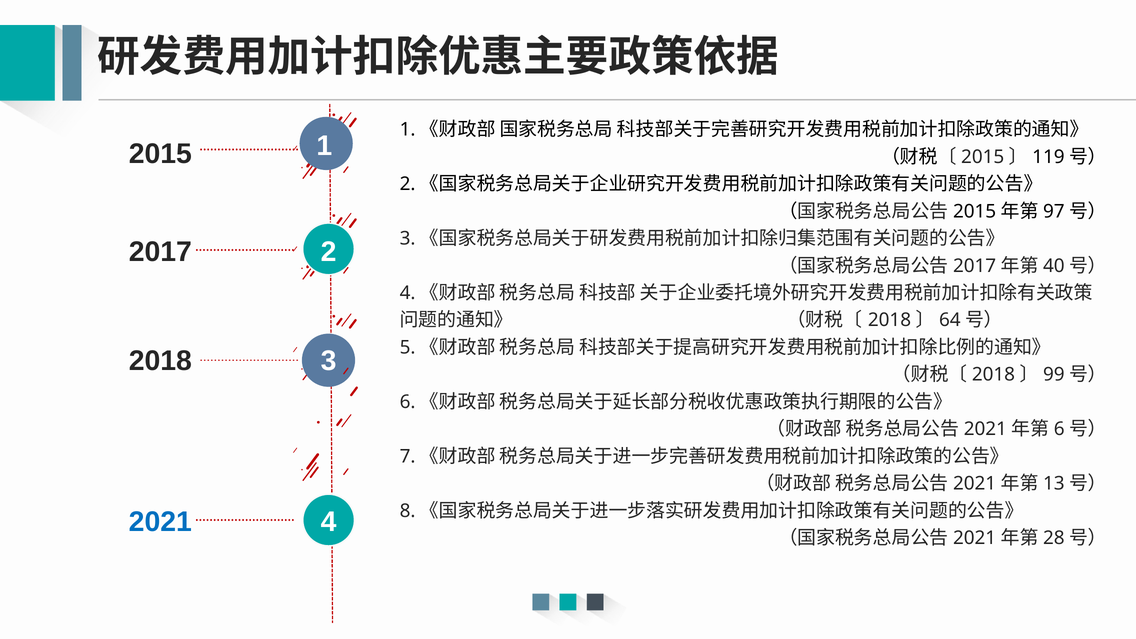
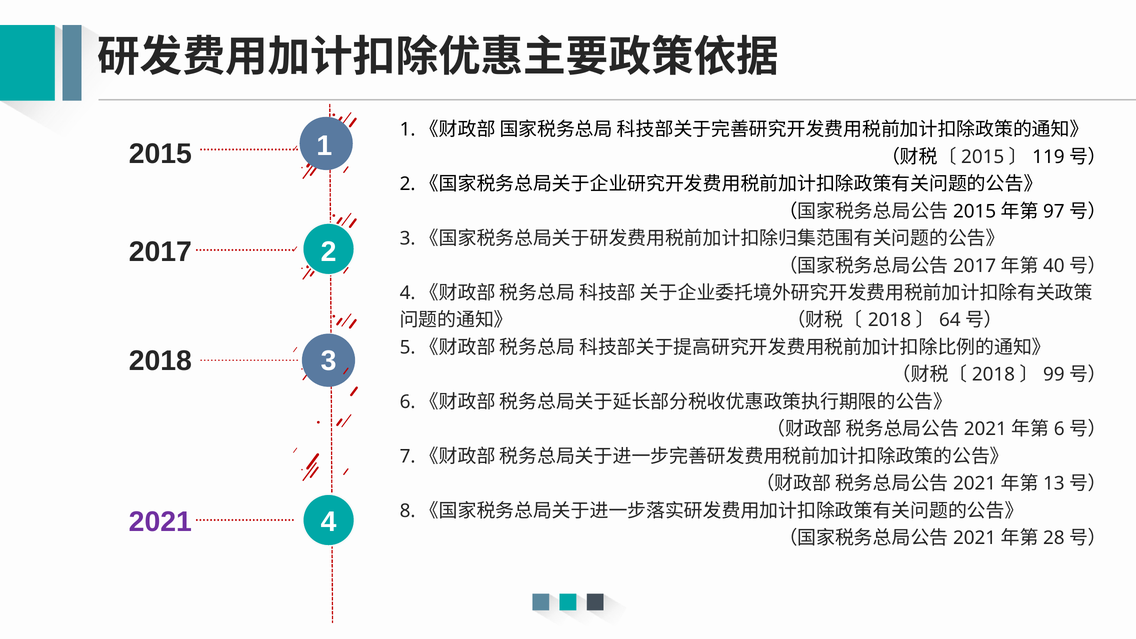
2021 colour: blue -> purple (160, 522)
